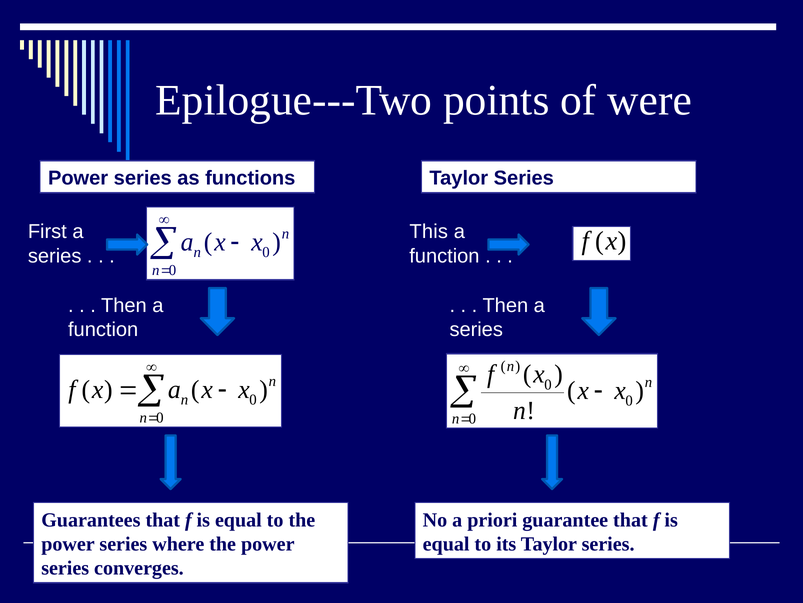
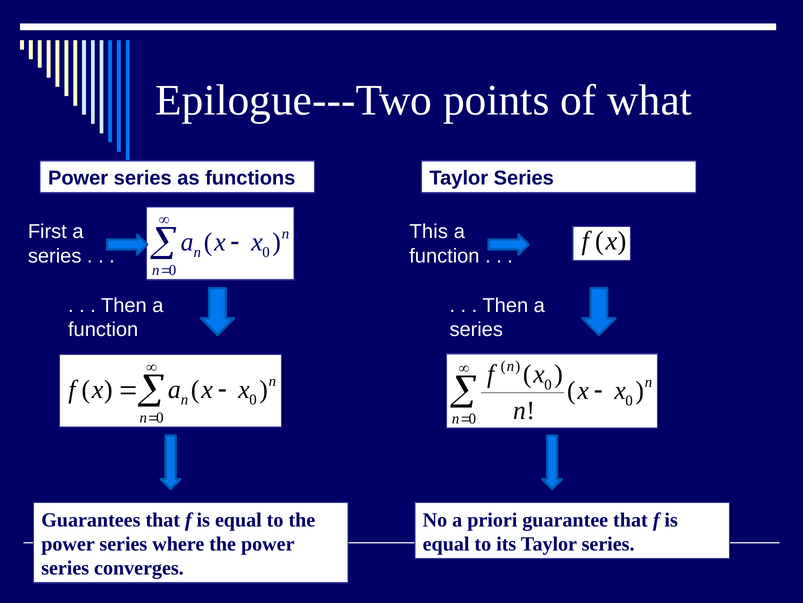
were: were -> what (650, 100)
